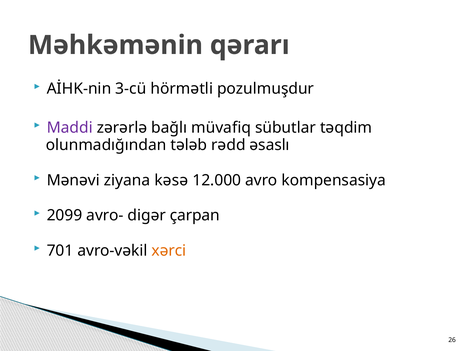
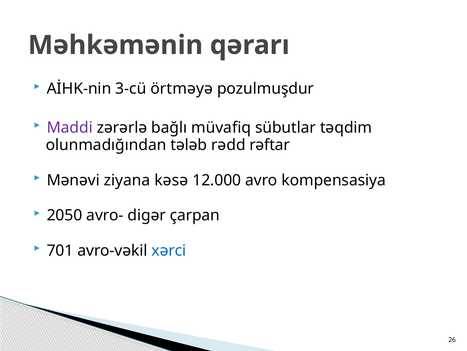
hörmətli: hörmətli -> örtməyə (182, 88)
əsaslı: əsaslı -> rəftar (270, 145)
2099: 2099 -> 2050 (64, 215)
xərci colour: orange -> blue (169, 250)
